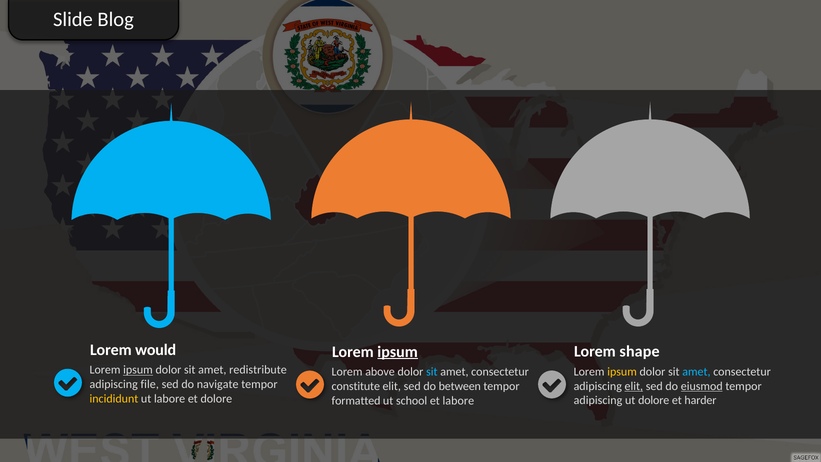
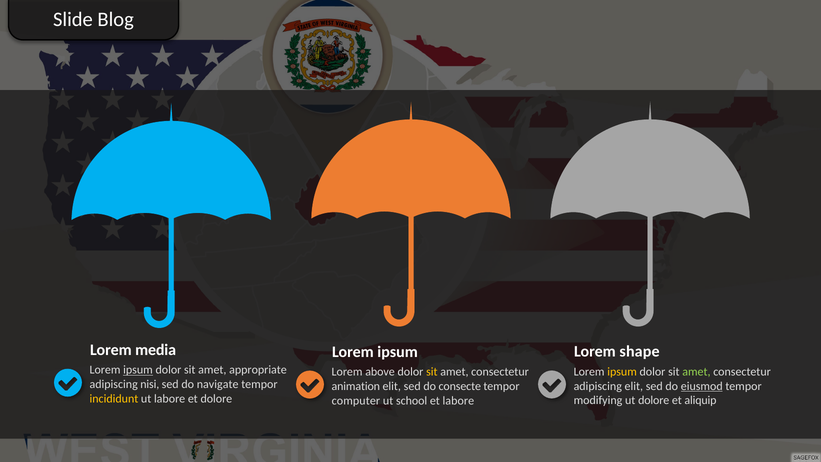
would: would -> media (156, 350)
ipsum underline: present -> none (398, 352)
redistribute: redistribute -> appropriate (258, 370)
amet colour: light blue -> light green (696, 372)
sit colour: light blue -> yellow (432, 372)
file: file -> nisi (150, 384)
elit underline: present -> none (634, 386)
constitute: constitute -> animation (356, 386)
between: between -> consecte (460, 386)
adipiscing: adipiscing -> modifying (598, 400)
harder: harder -> aliquip (700, 400)
formatted: formatted -> computer (356, 400)
